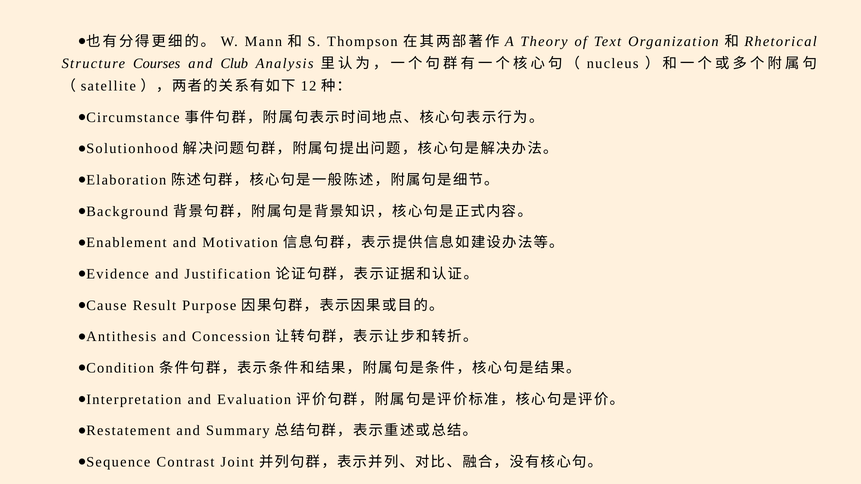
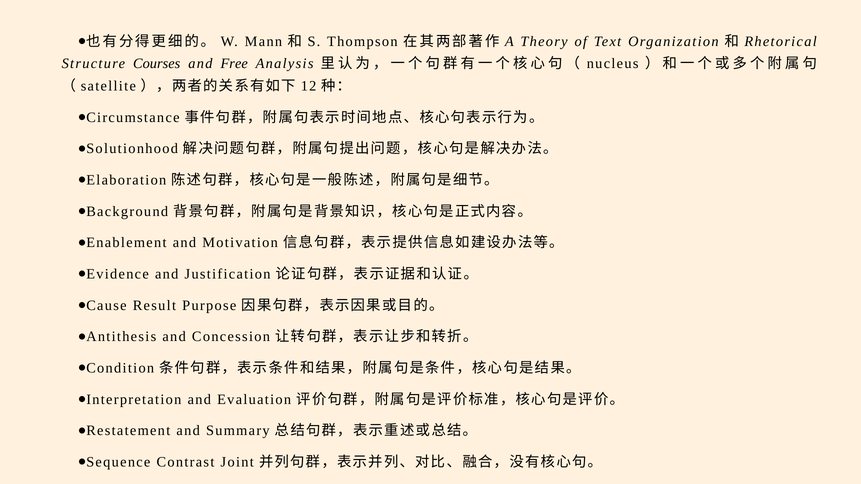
Club: Club -> Free (234, 64)
